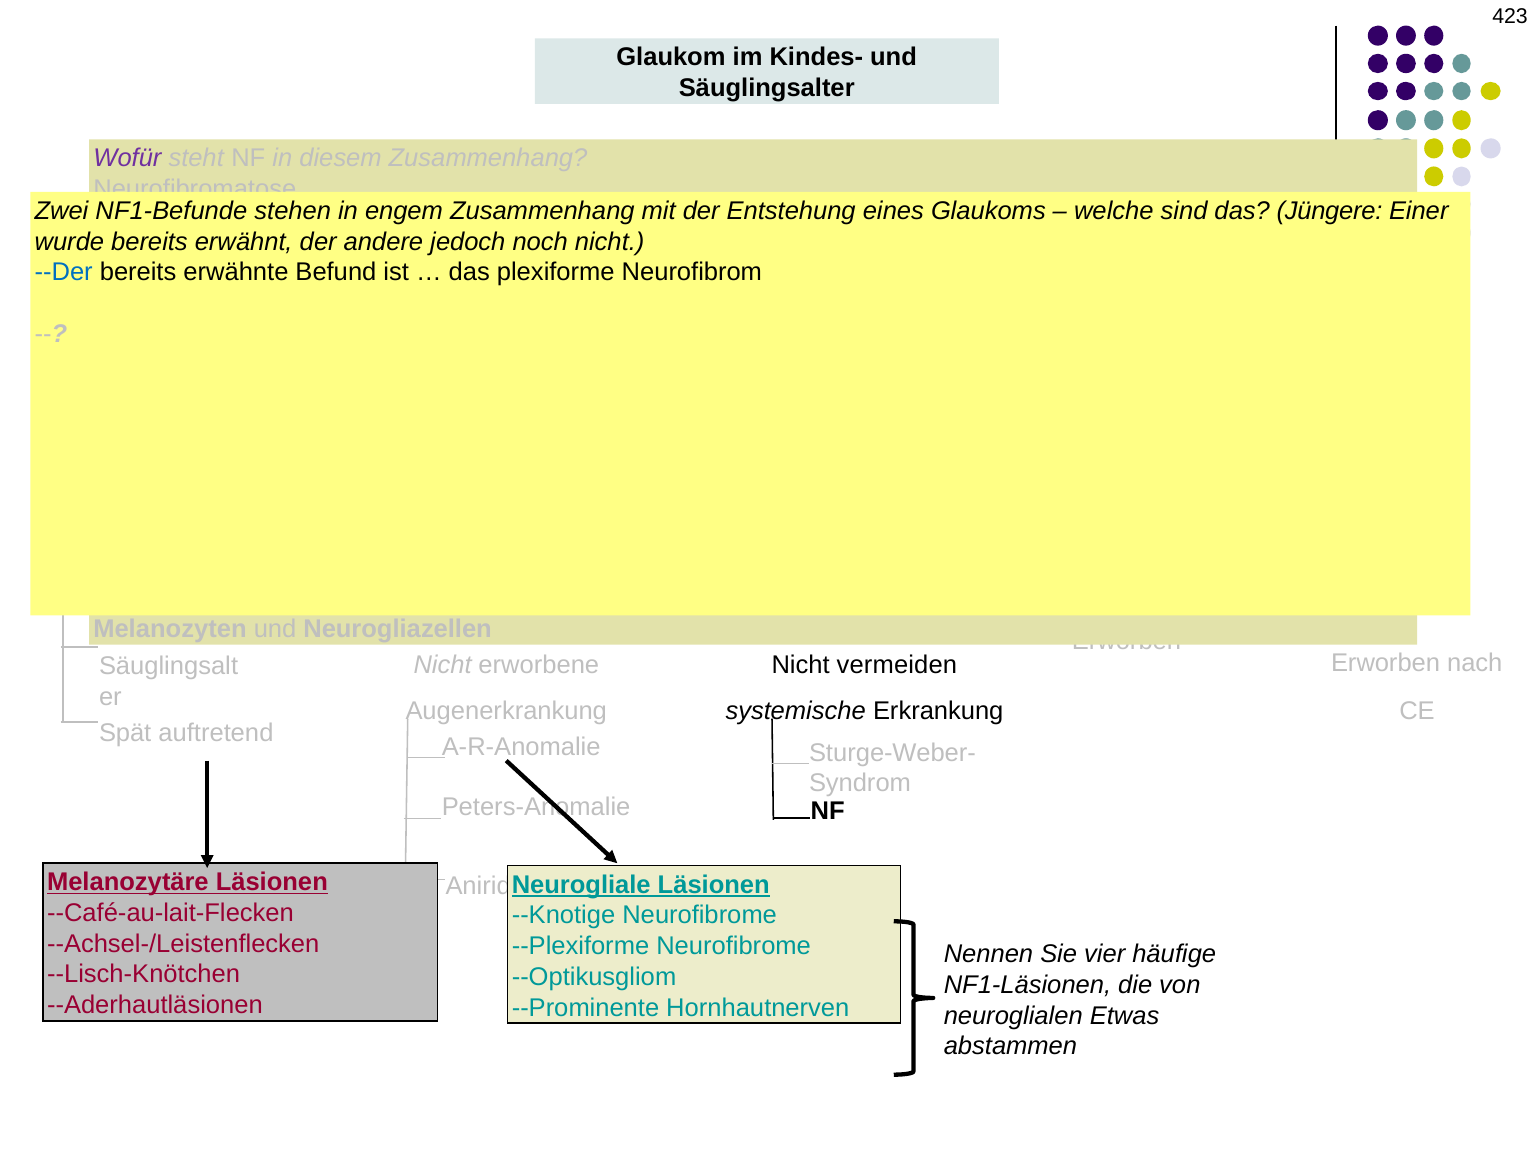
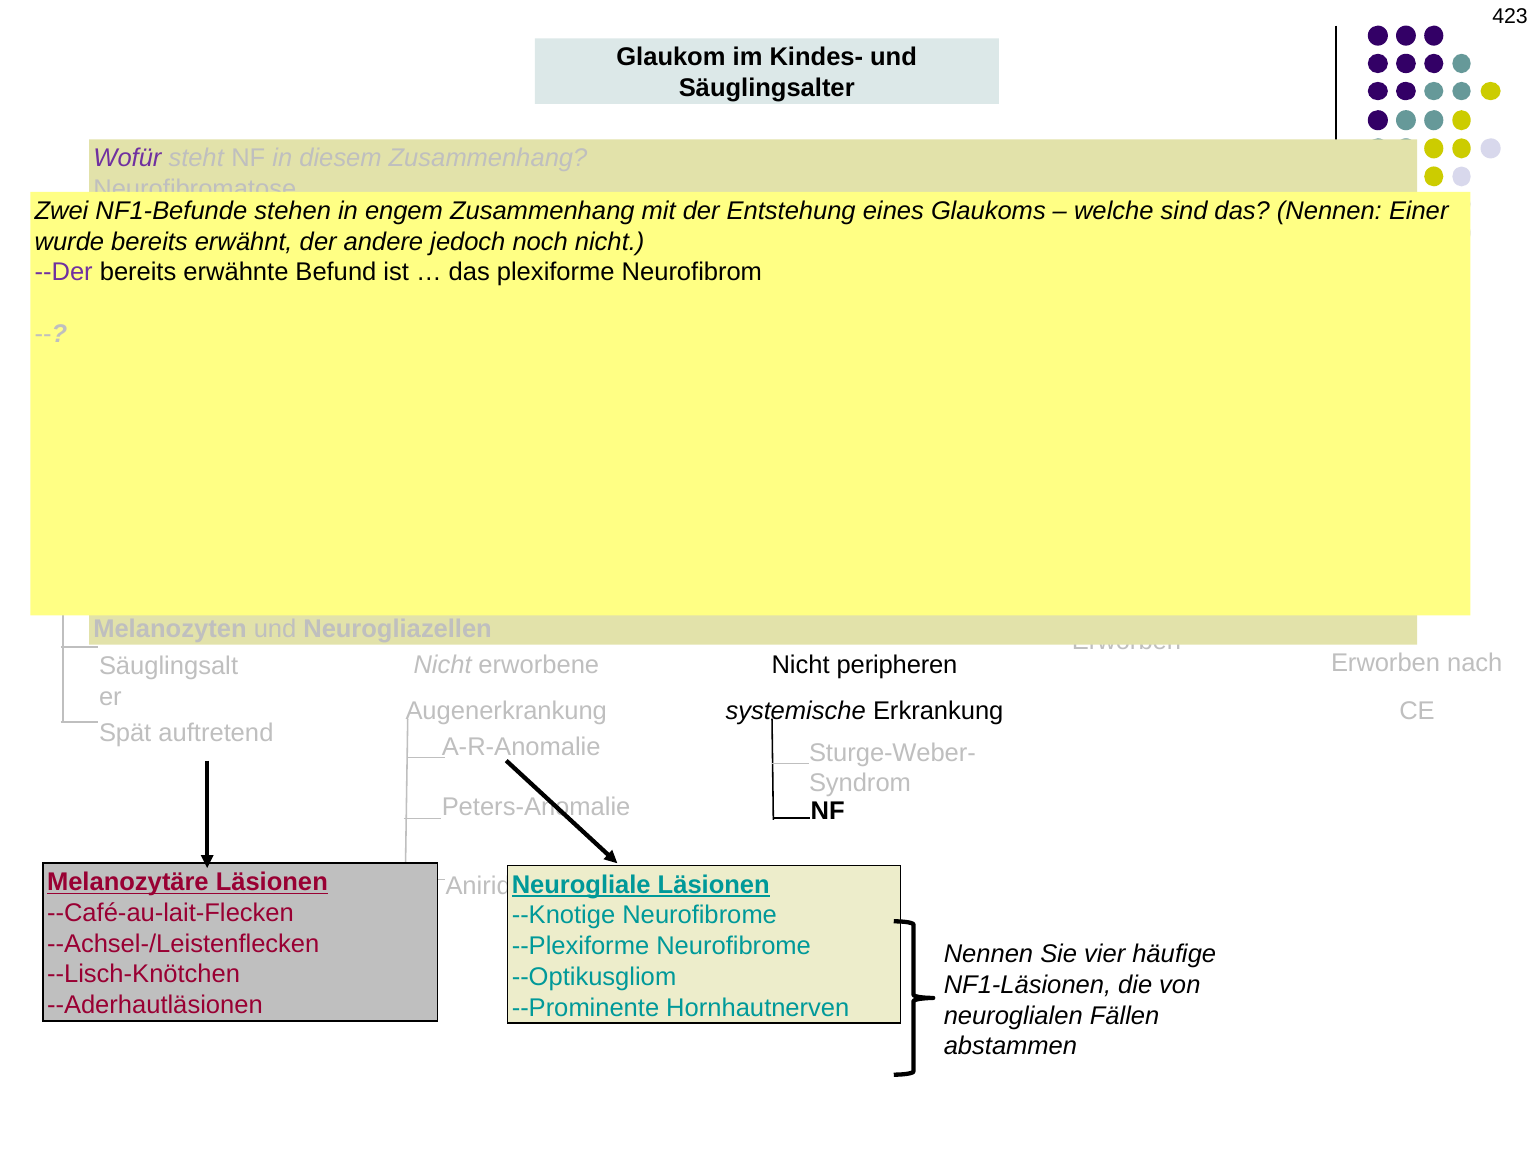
das Jüngere: Jüngere -> Nennen (1329, 211)
--Der colour: blue -> purple (64, 272)
vermeiden: vermeiden -> peripheren (897, 665)
Etwas: Etwas -> Fällen (1125, 1015)
